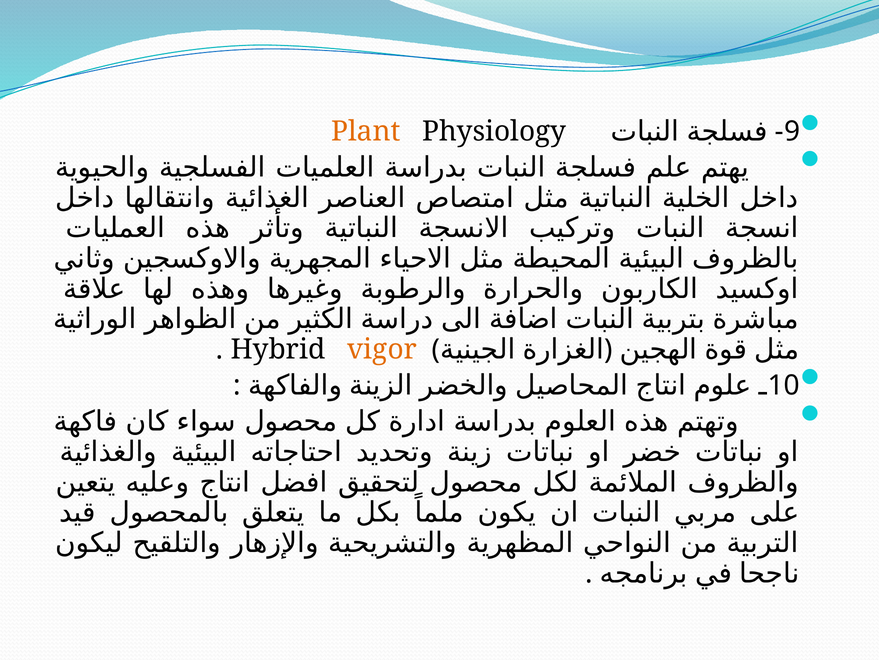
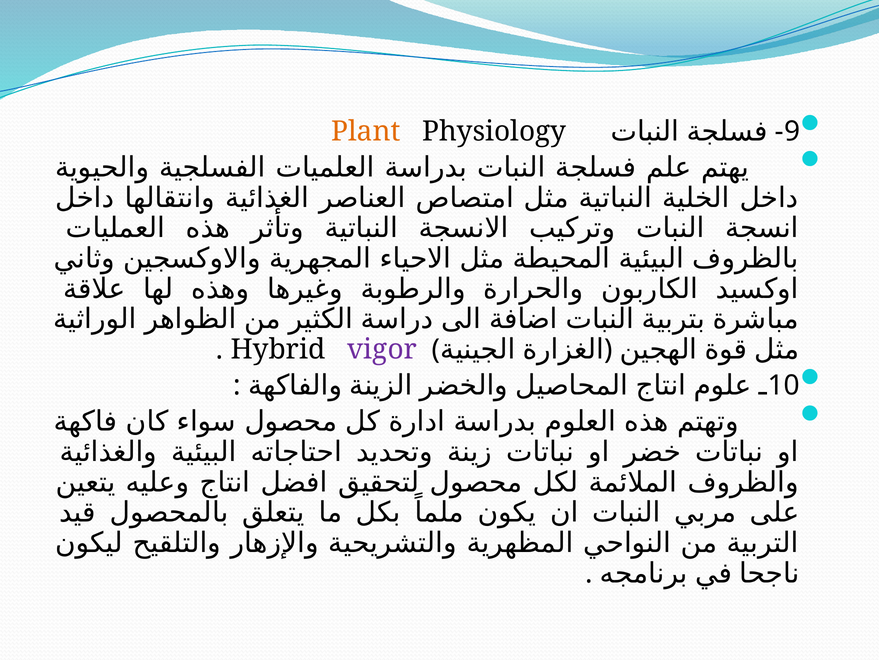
vigor colour: orange -> purple (382, 349)
